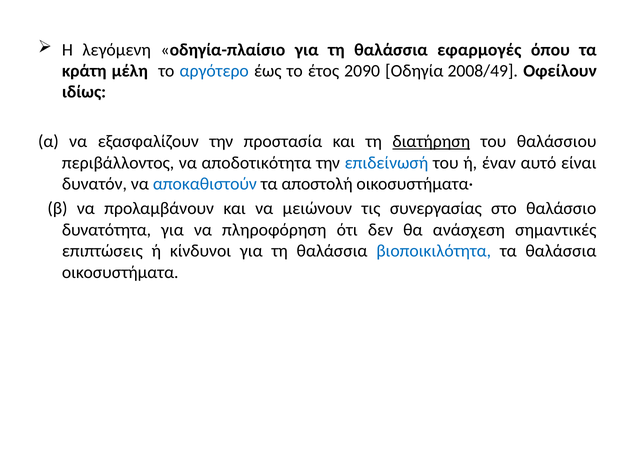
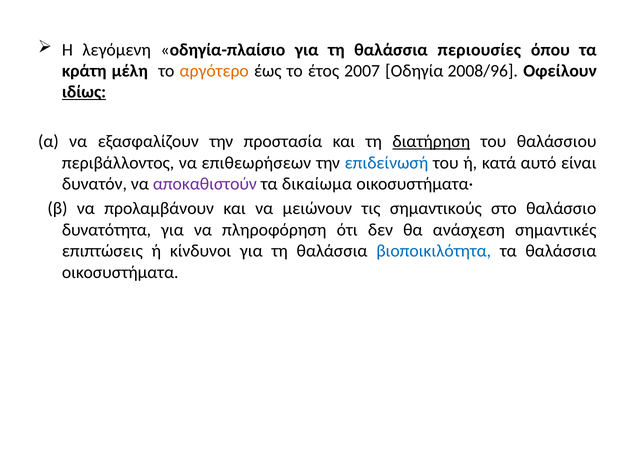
εφαρμογές: εφαρμογές -> περιουσίες (479, 50)
αργότερο colour: blue -> orange (214, 71)
2090: 2090 -> 2007 (362, 71)
2008/49: 2008/49 -> 2008/96 (483, 71)
ιδίως underline: none -> present (84, 92)
αποδοτικότητα: αποδοτικότητα -> επιθεωρήσεων (256, 163)
έναν: έναν -> κατά (499, 163)
αποκαθιστούν colour: blue -> purple (205, 184)
αποστολή: αποστολή -> δικαίωμα (317, 184)
συνεργασίας: συνεργασίας -> σημαντικούς (436, 209)
